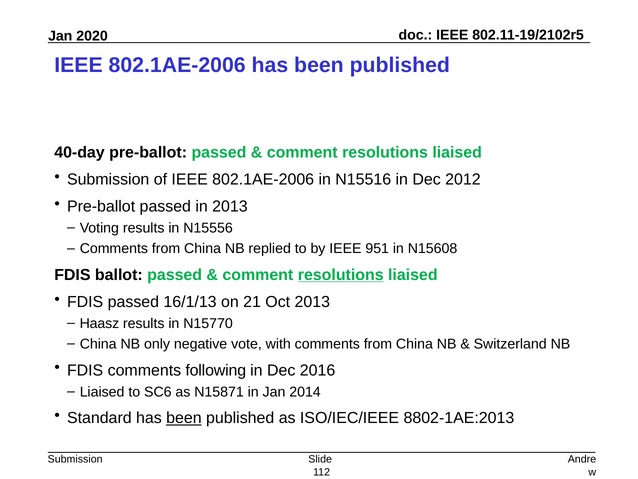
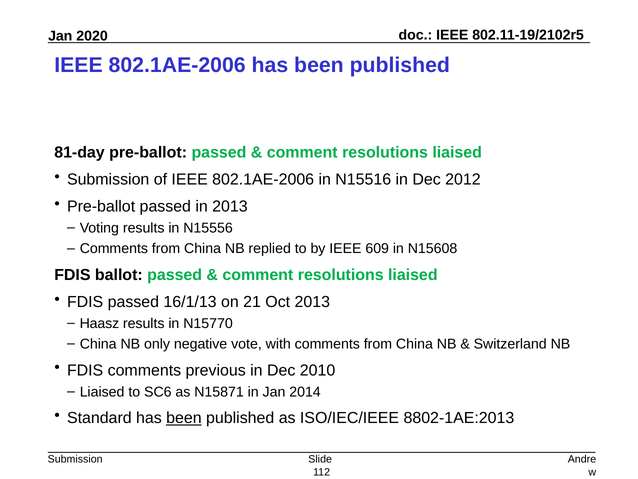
40-day: 40-day -> 81-day (79, 152)
951: 951 -> 609 (377, 248)
resolutions underline: present -> none (341, 275)
following: following -> previous (216, 370)
2016: 2016 -> 2010 (318, 370)
